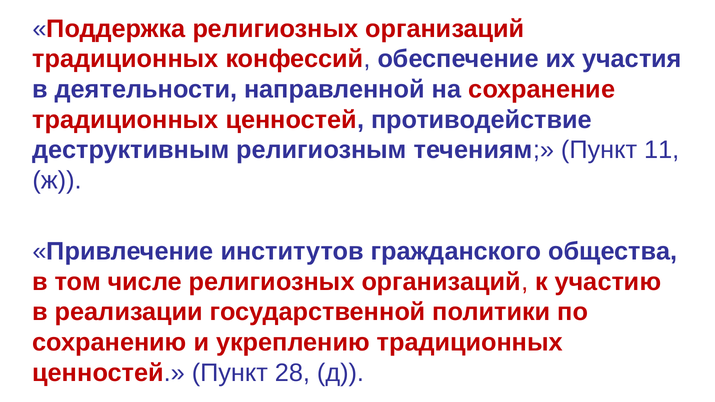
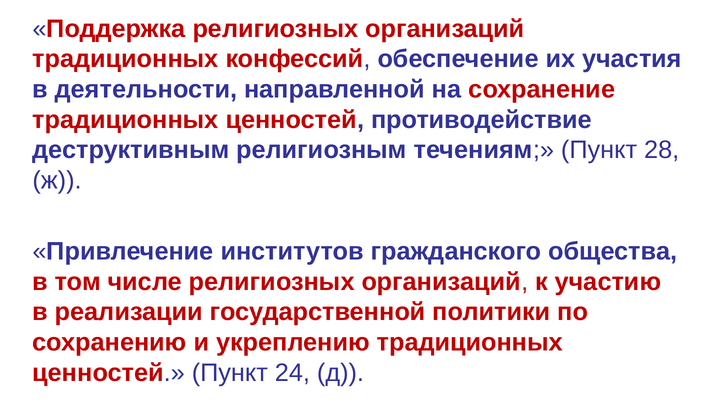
11: 11 -> 28 (662, 150)
28: 28 -> 24 (292, 373)
